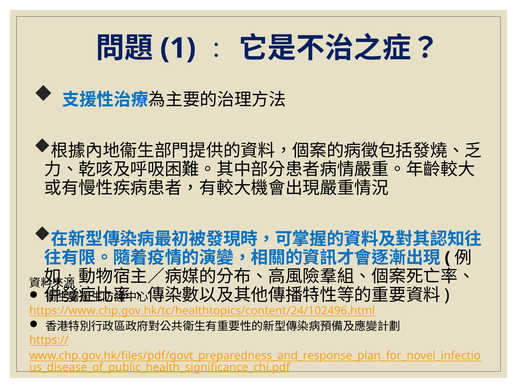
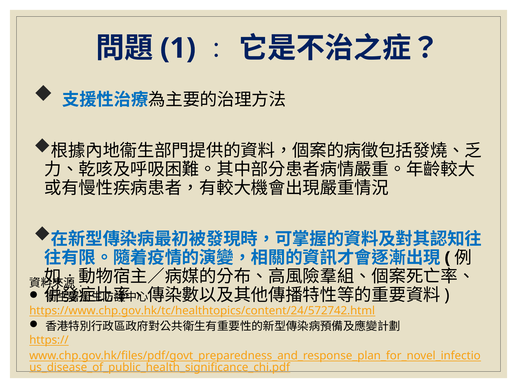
https://www.chp.gov.hk/tc/healthtopics/content/24/102496.html: https://www.chp.gov.hk/tc/healthtopics/content/24/102496.html -> https://www.chp.gov.hk/tc/healthtopics/content/24/572742.html (202, 311)
